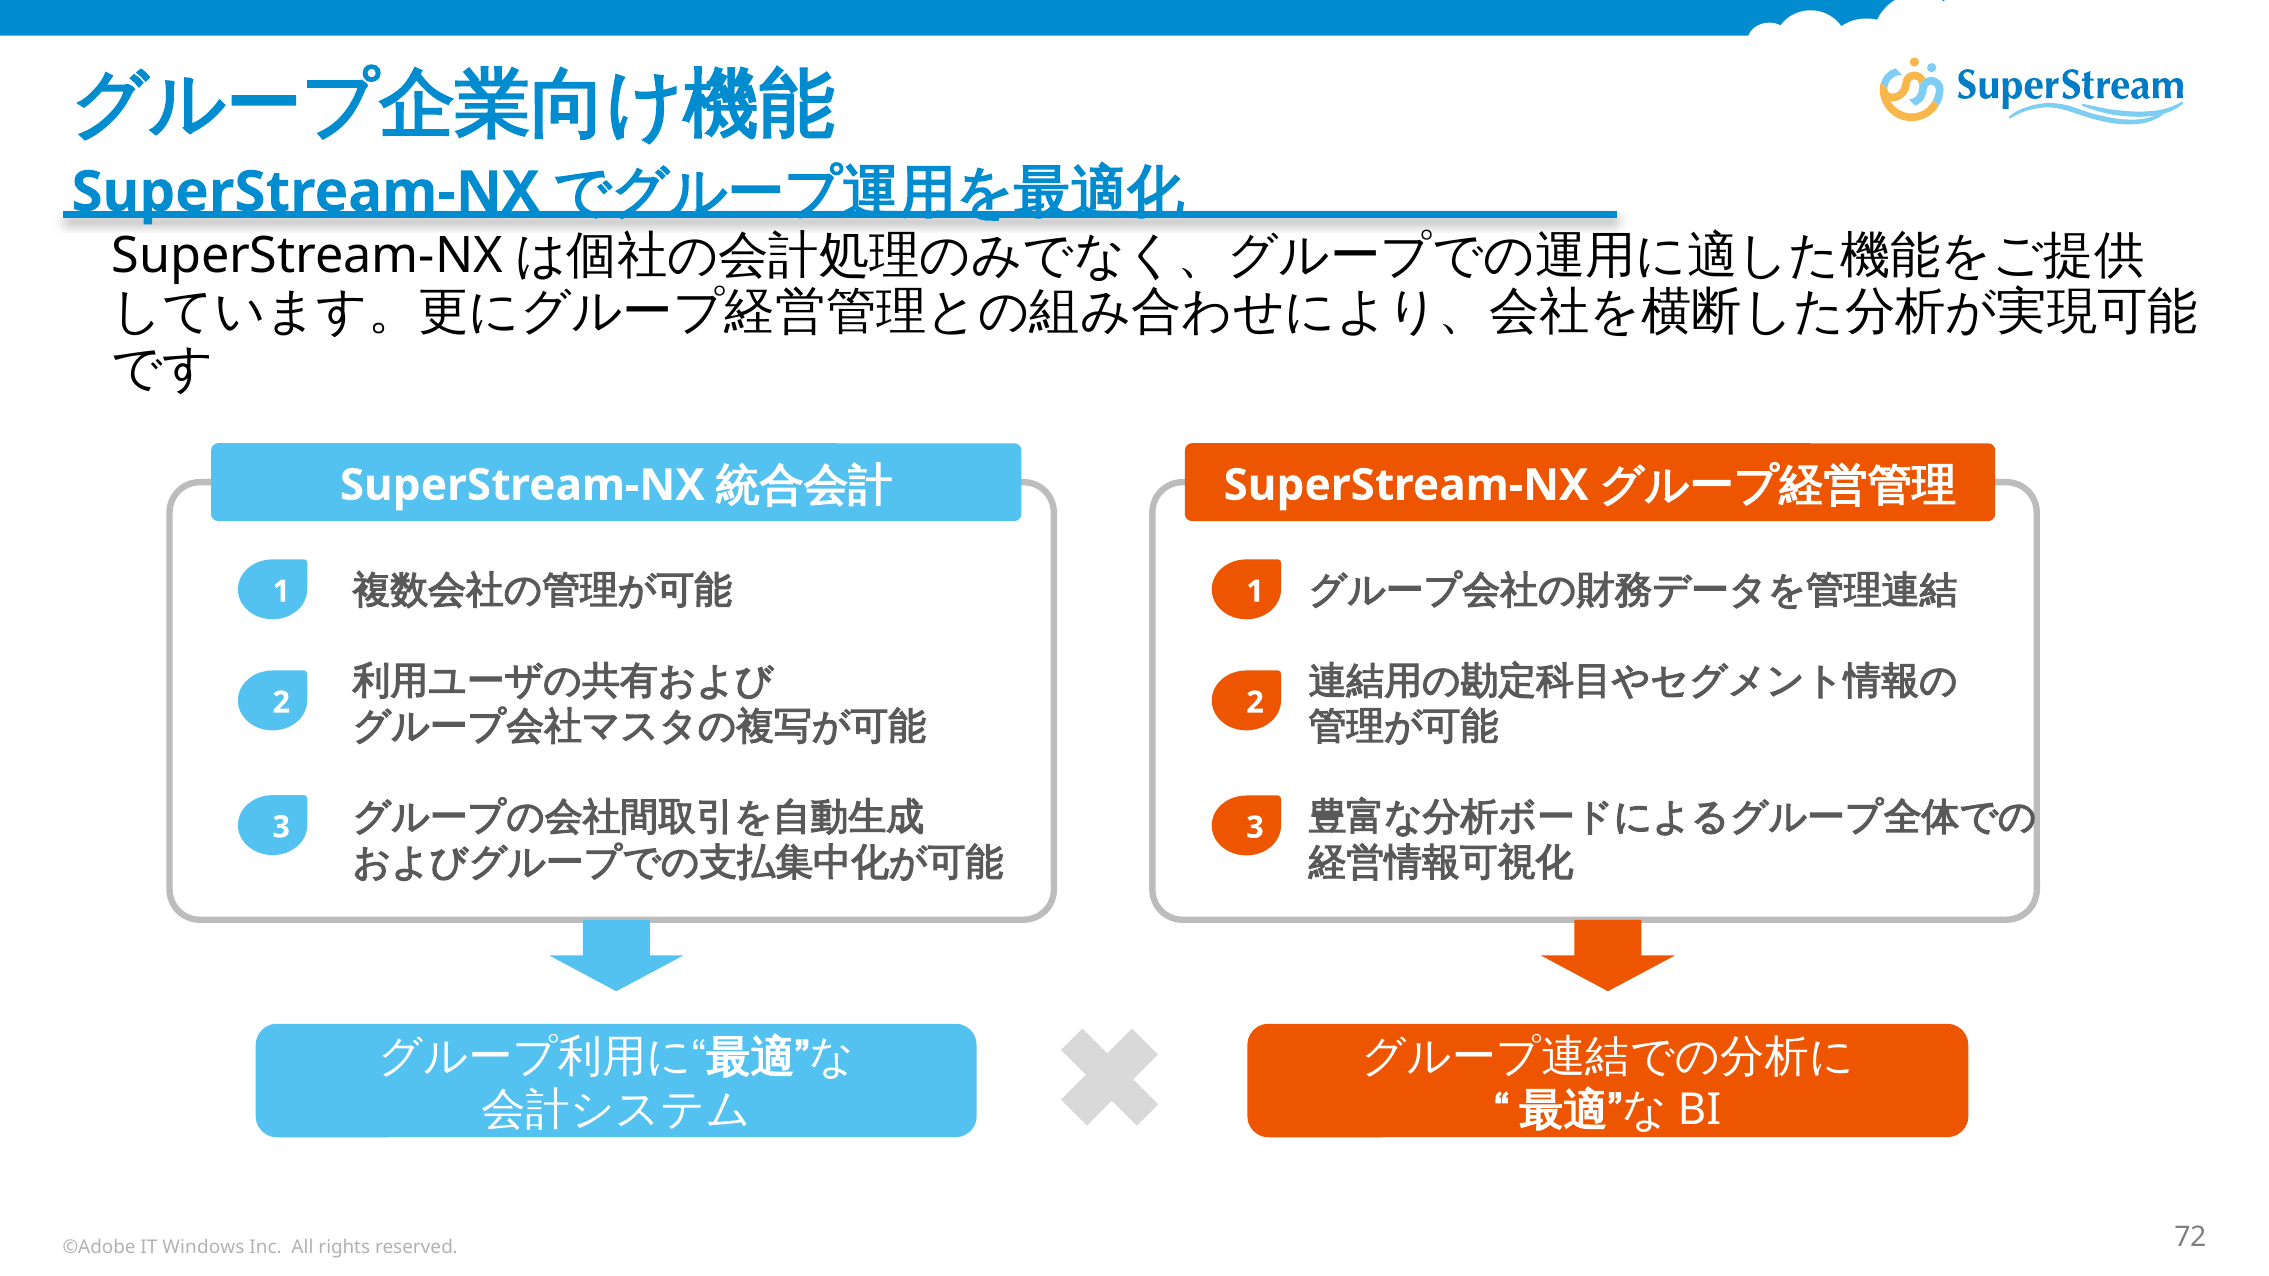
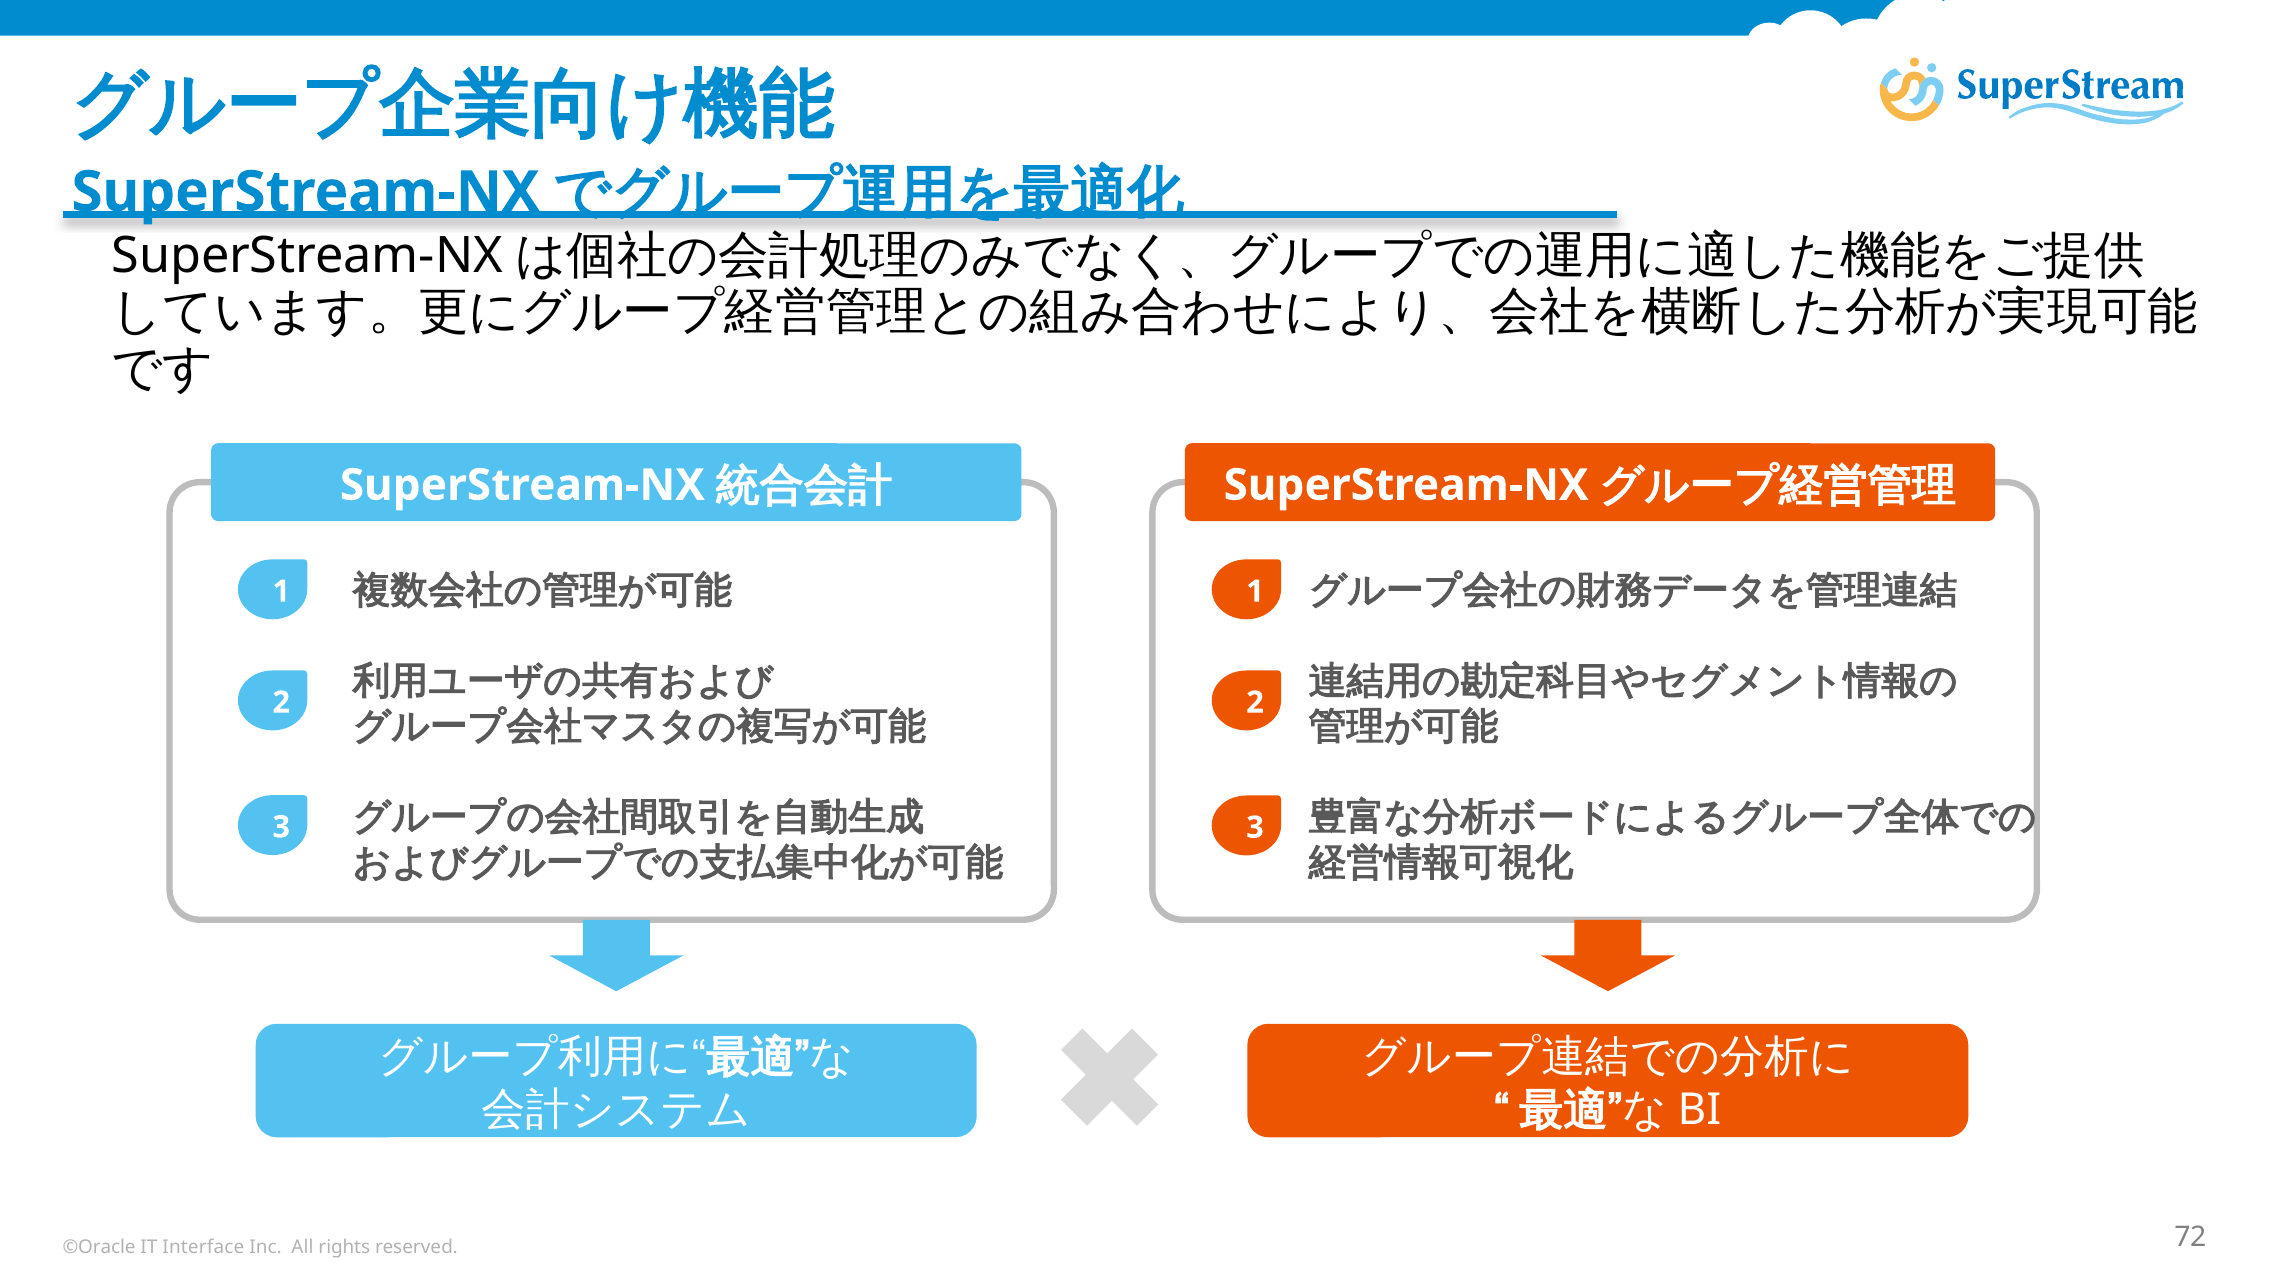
©Adobe: ©Adobe -> ©Oracle (99, 1247)
Windows: Windows -> Interface (203, 1247)
